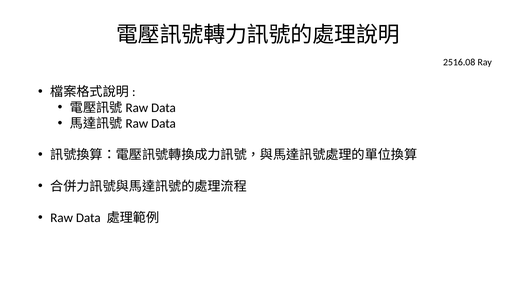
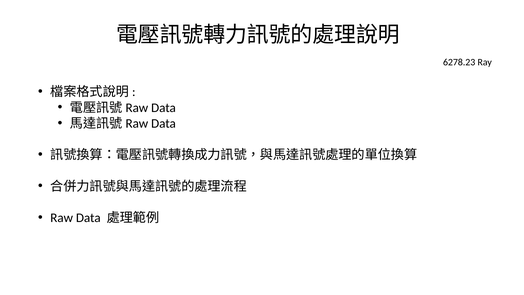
2516.08: 2516.08 -> 6278.23 (459, 62)
